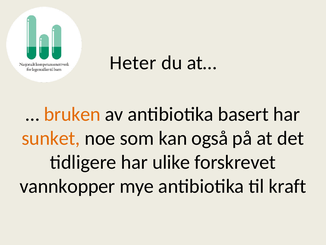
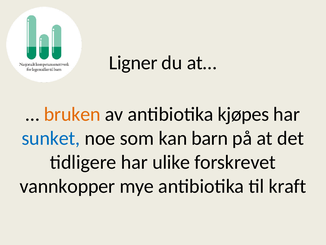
Heter: Heter -> Ligner (133, 63)
basert: basert -> kjøpes (243, 114)
sunket colour: orange -> blue (51, 138)
også: også -> barn (210, 138)
